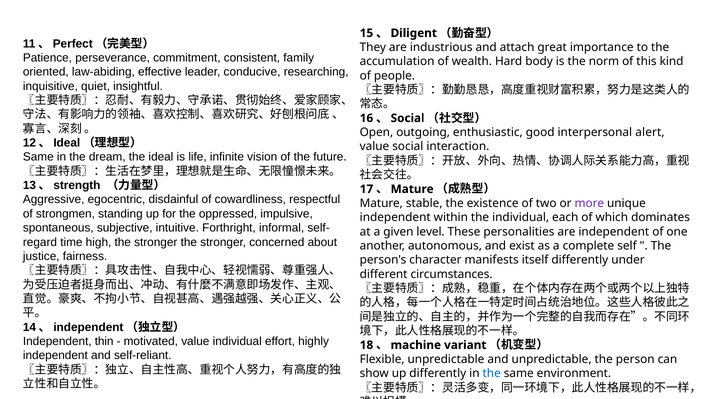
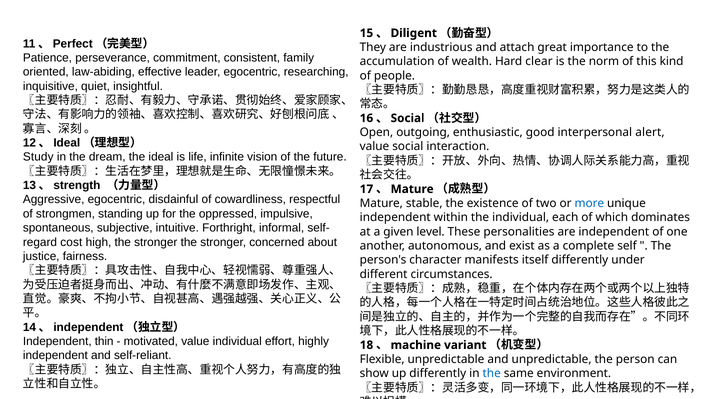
body: body -> clear (539, 61)
leader conducive: conducive -> egocentric (252, 72)
Same: Same -> Study (38, 157)
more colour: purple -> blue (589, 203)
time: time -> cost (71, 242)
